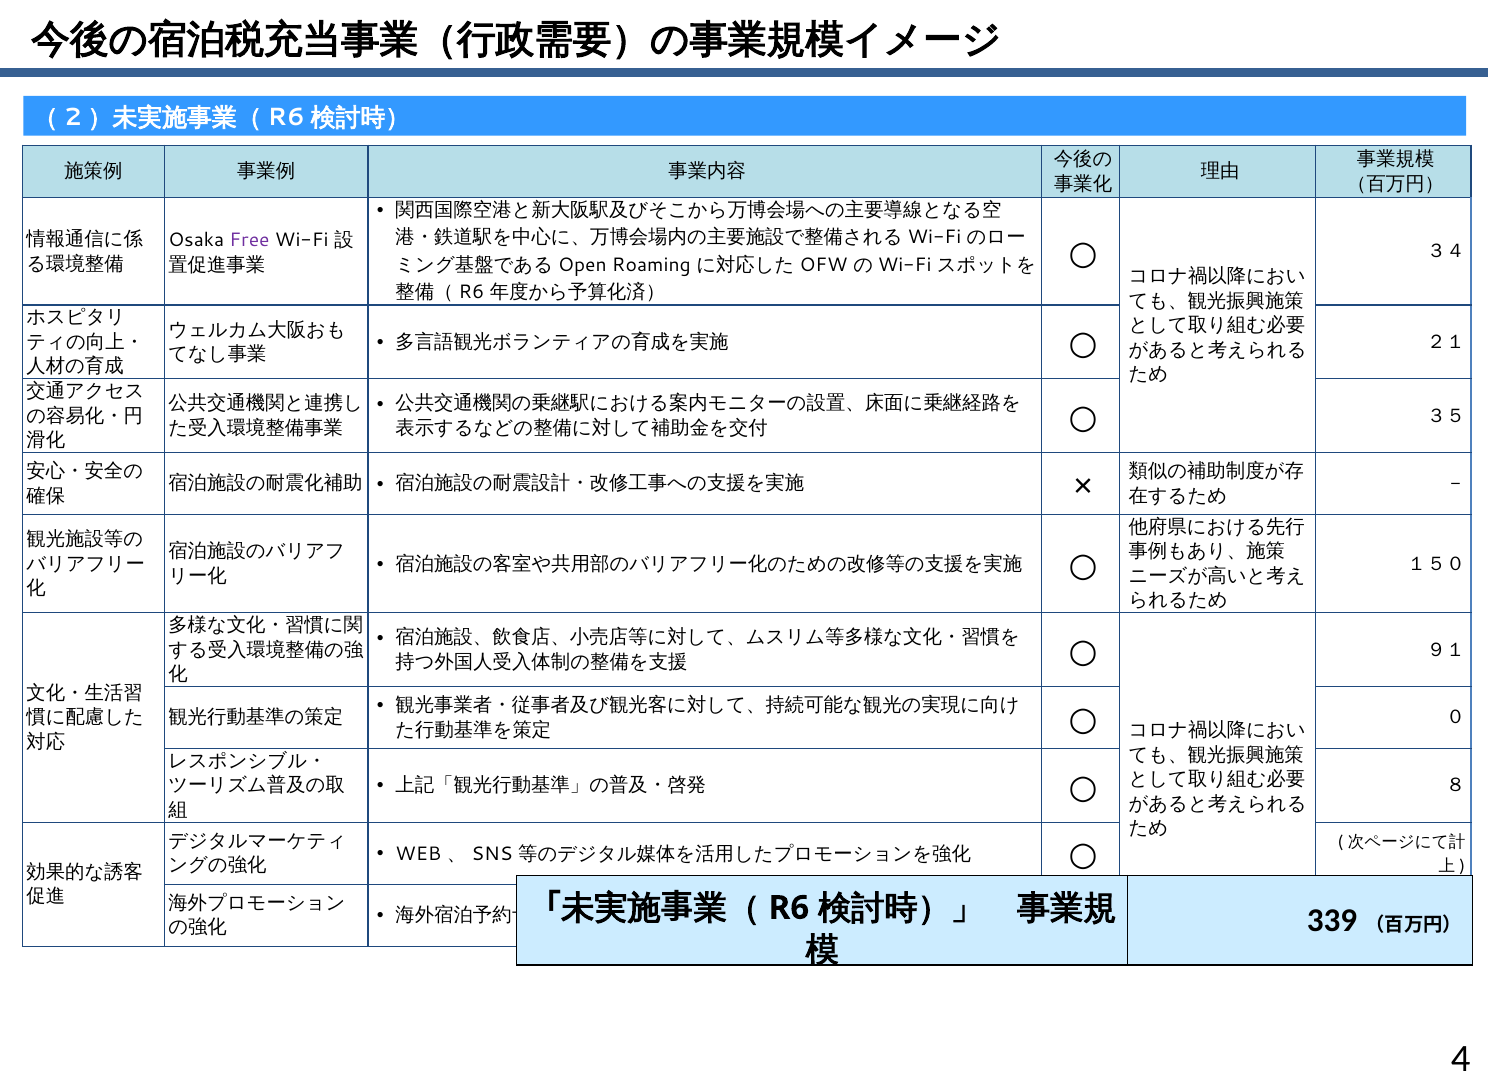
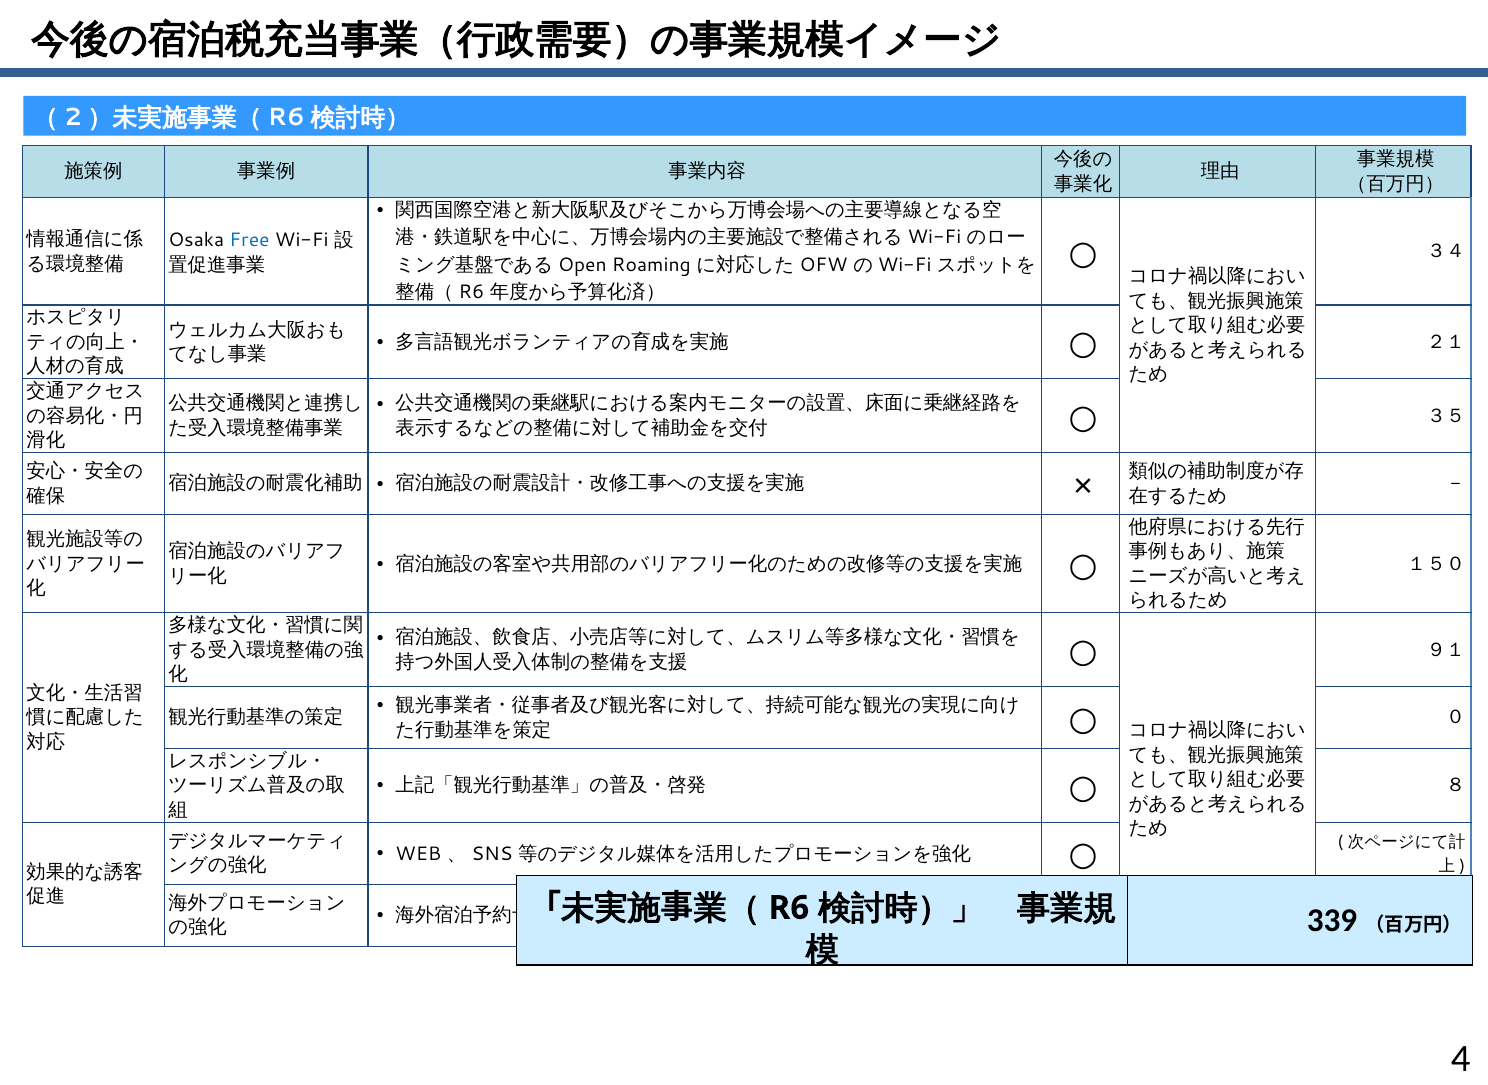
Free colour: purple -> blue (250, 240)
